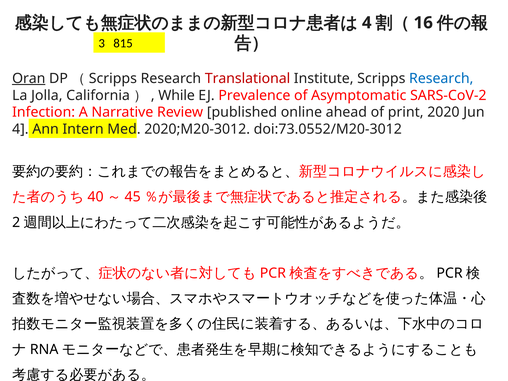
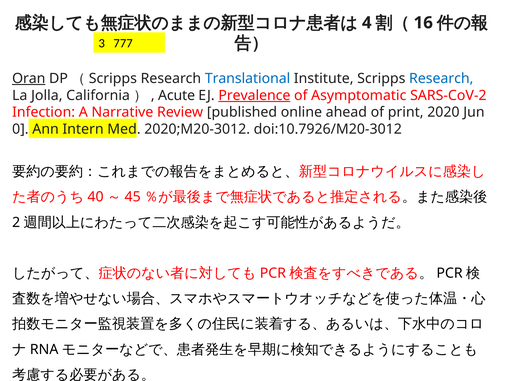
815: 815 -> 777 (123, 43)
Translational colour: red -> blue (248, 78)
While: While -> Acute (177, 95)
Prevalence underline: none -> present (254, 95)
4: 4 -> 0 (20, 129)
doi:73.0552/M20-3012: doi:73.0552/M20-3012 -> doi:10.7926/M20-3012 (328, 129)
